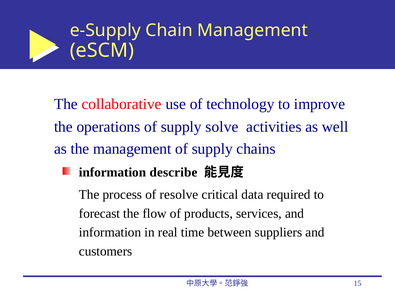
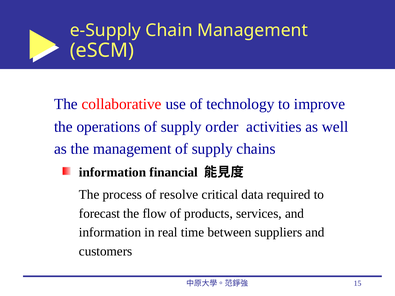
solve: solve -> order (222, 127)
describe: describe -> financial (174, 172)
